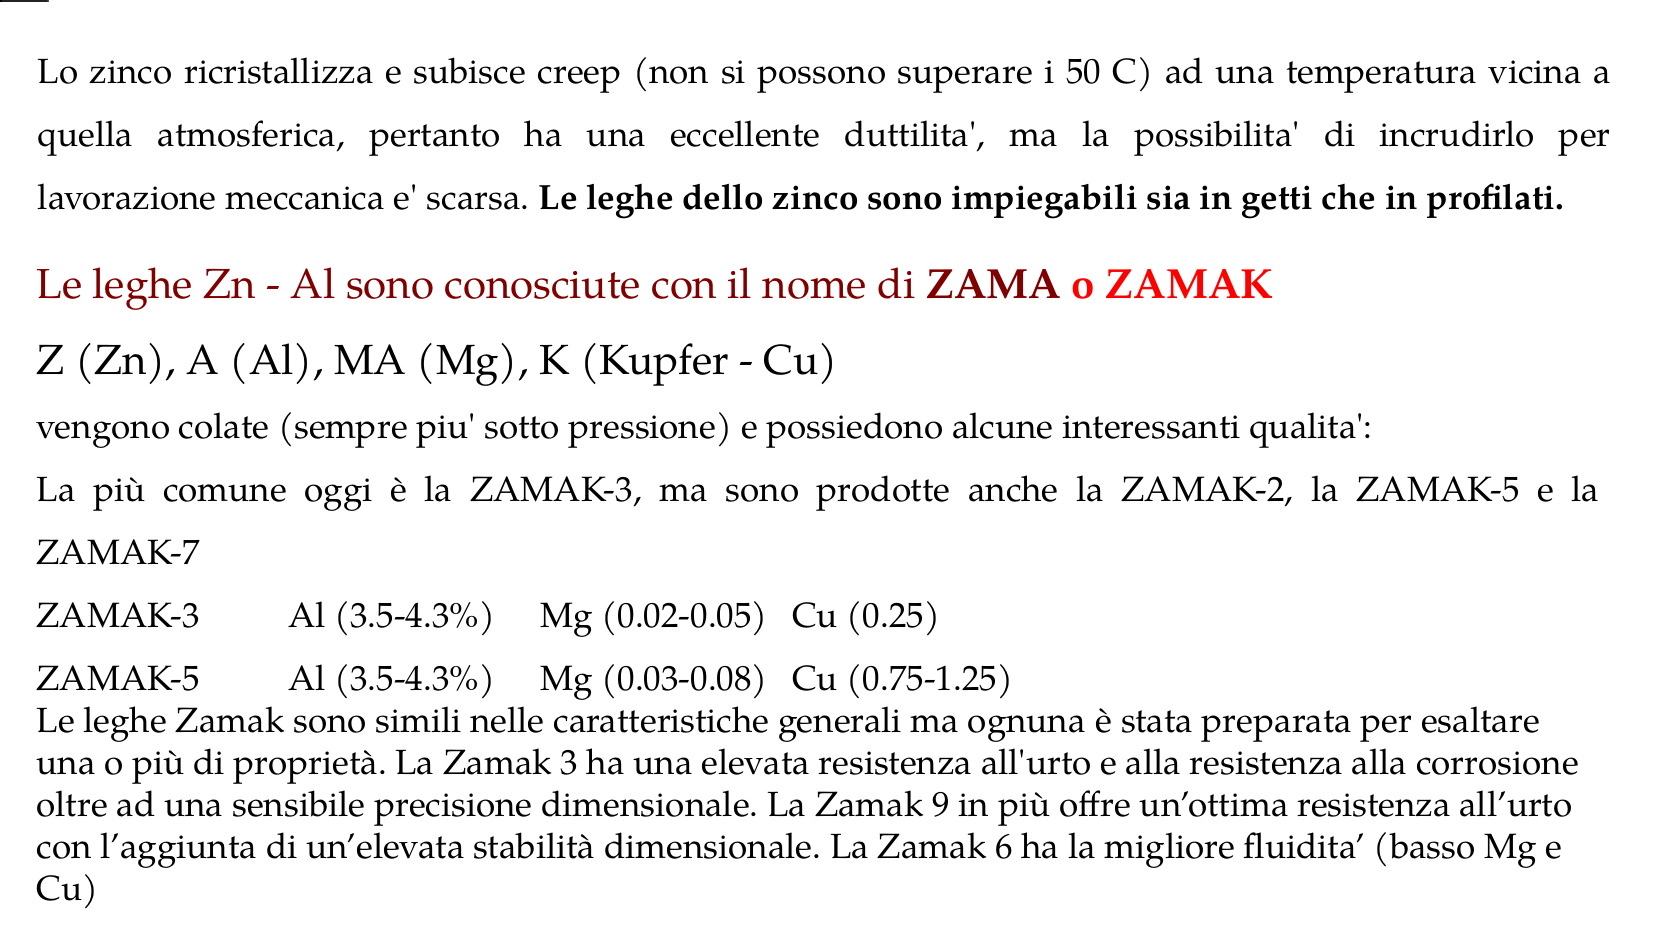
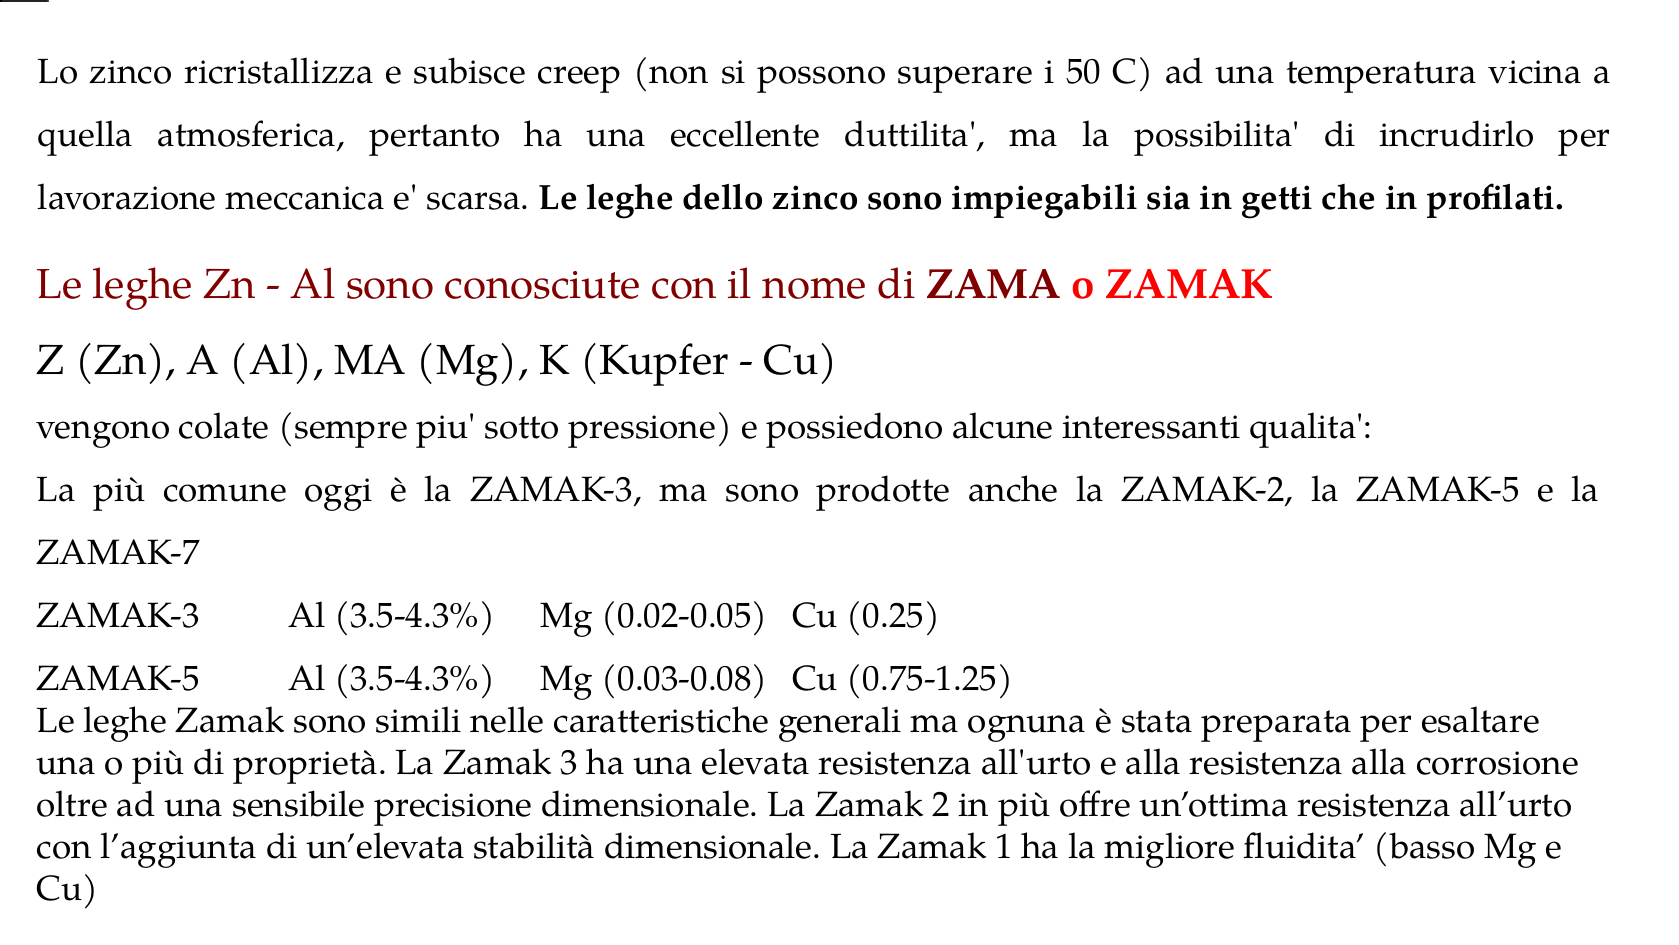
9: 9 -> 2 (941, 805)
6: 6 -> 1 (1004, 847)
